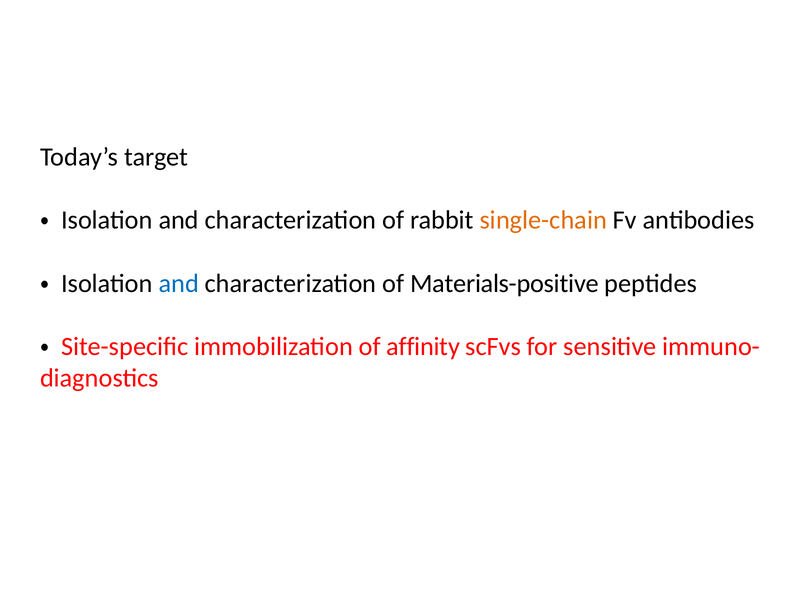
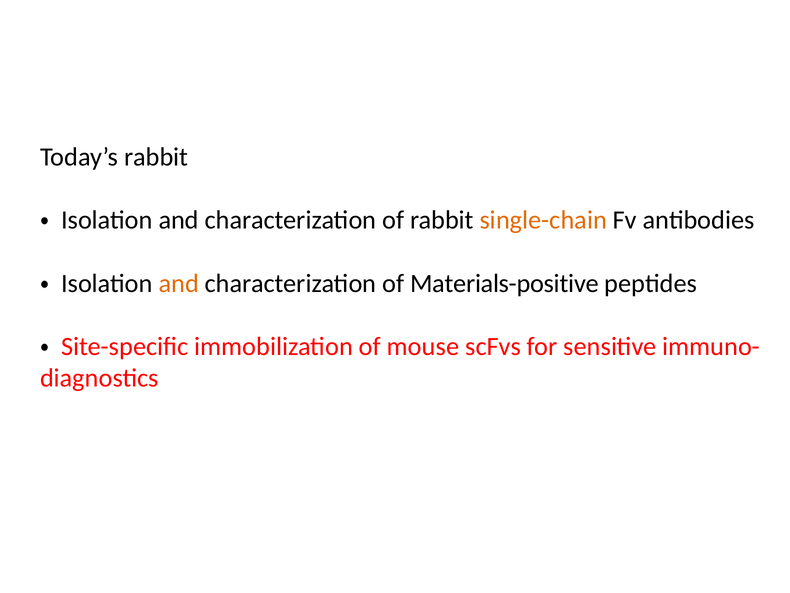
Today’s target: target -> rabbit (156, 157)
and colour: blue -> orange (179, 283)
affinity: affinity -> mouse (423, 346)
